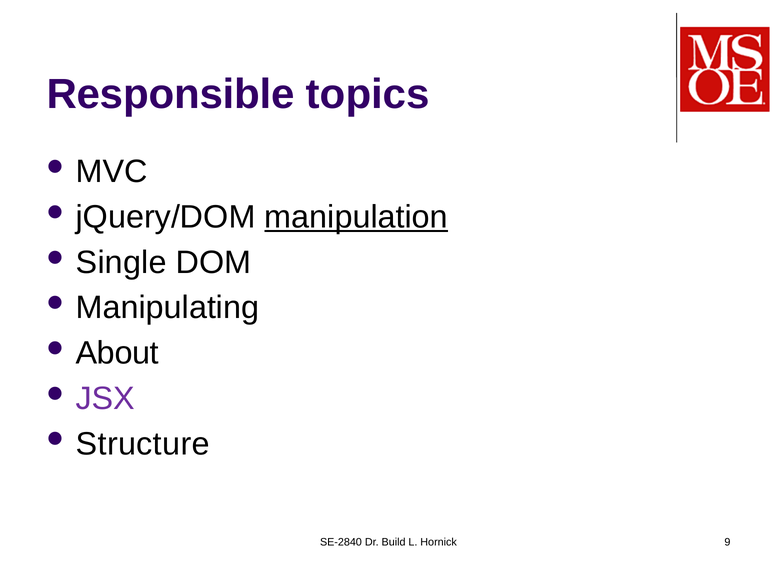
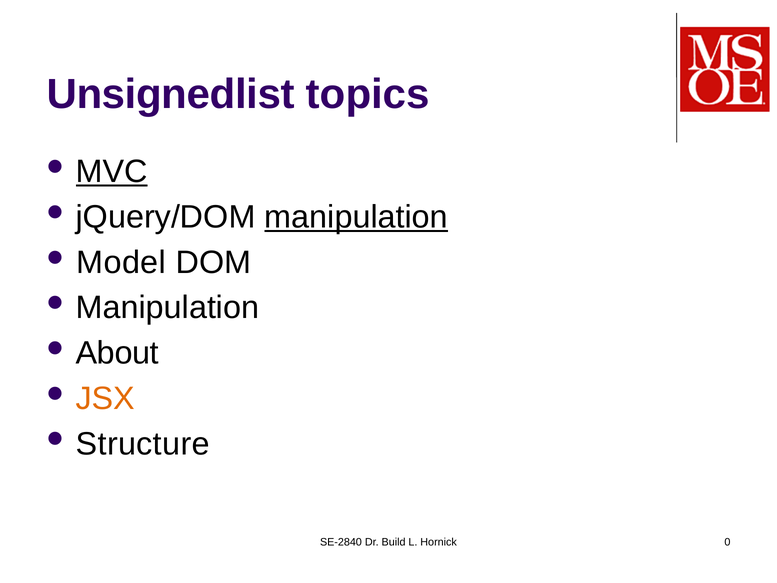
Responsible: Responsible -> Unsignedlist (171, 94)
MVC underline: none -> present (112, 172)
Single: Single -> Model (121, 262)
Manipulating: Manipulating -> Manipulation (167, 308)
JSX colour: purple -> orange (105, 398)
9: 9 -> 0 (727, 542)
